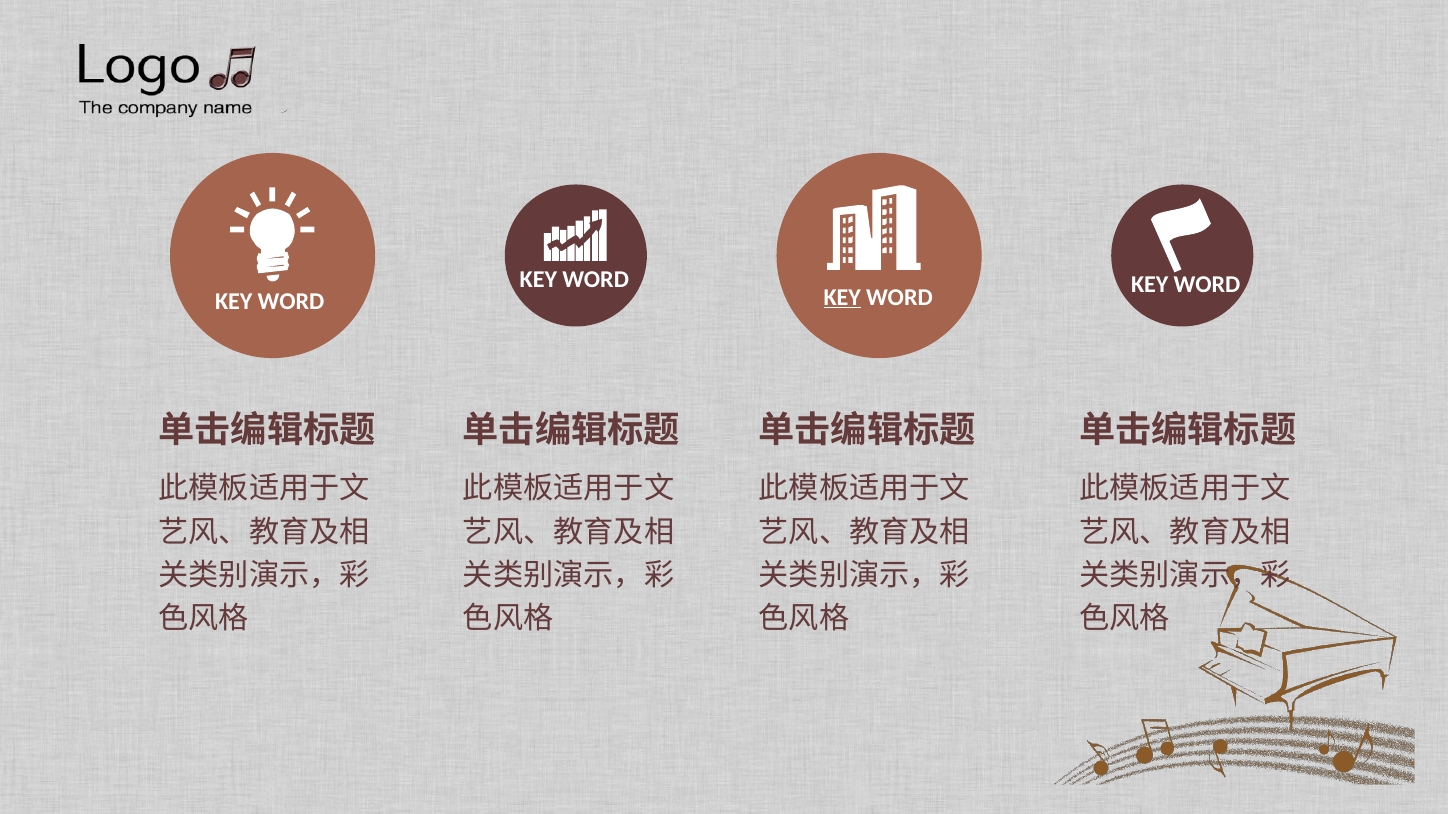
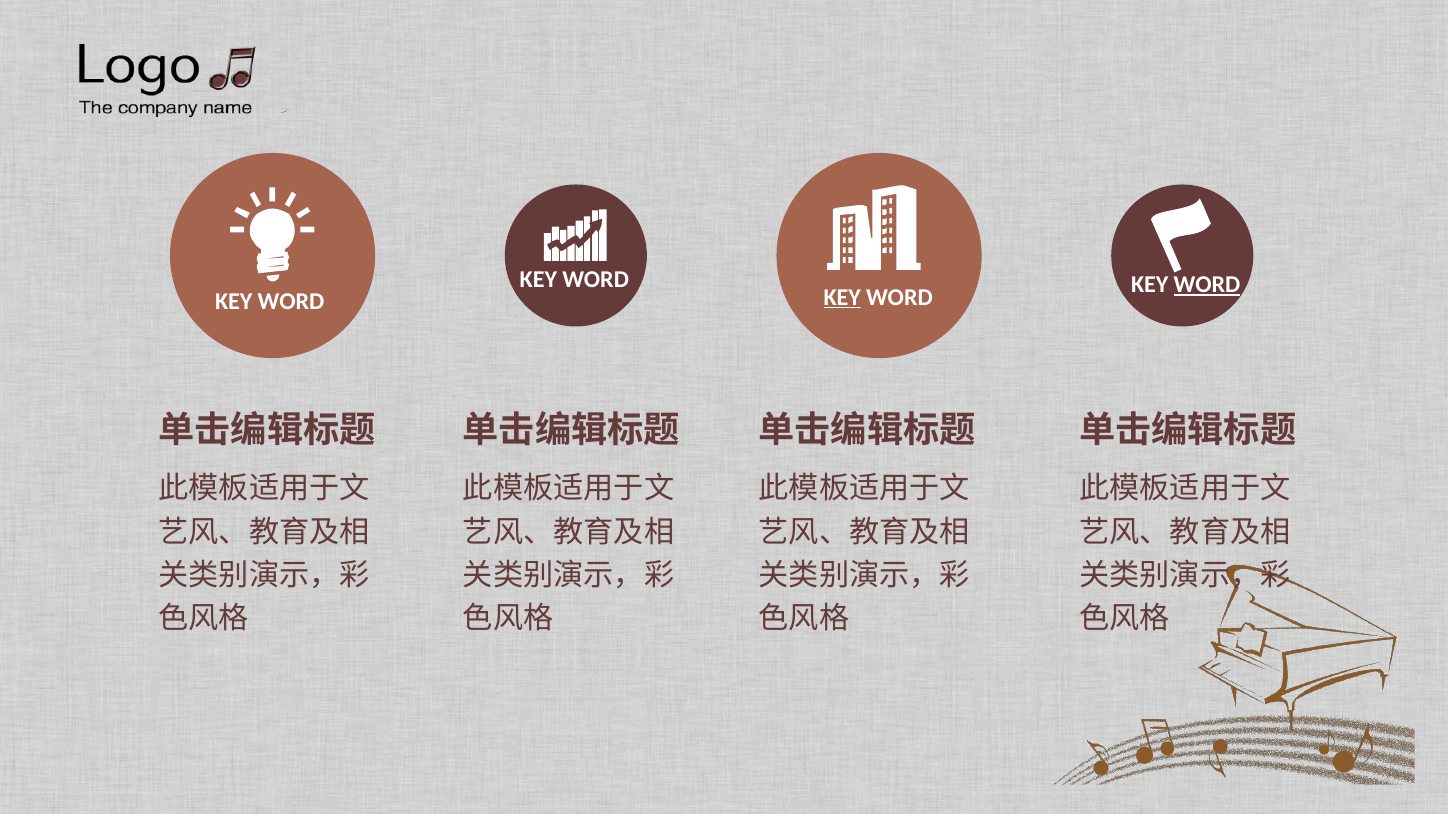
WORD underline: none -> present (1207, 285)
